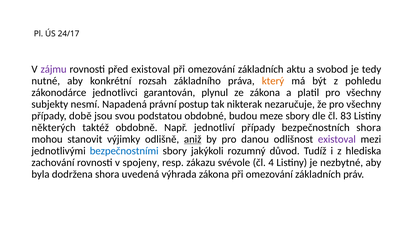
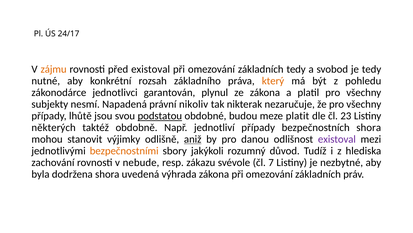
zájmu colour: purple -> orange (54, 69)
základních aktu: aktu -> tedy (296, 69)
postup: postup -> nikoliv (194, 104)
době: době -> lhůtě (80, 116)
podstatou underline: none -> present (160, 116)
meze sbory: sbory -> platit (298, 116)
83: 83 -> 23 (346, 116)
bezpečnostními colour: blue -> orange (124, 150)
spojeny: spojeny -> nebude (141, 162)
4: 4 -> 7 (271, 162)
